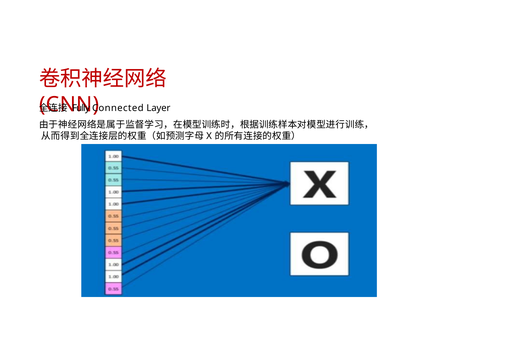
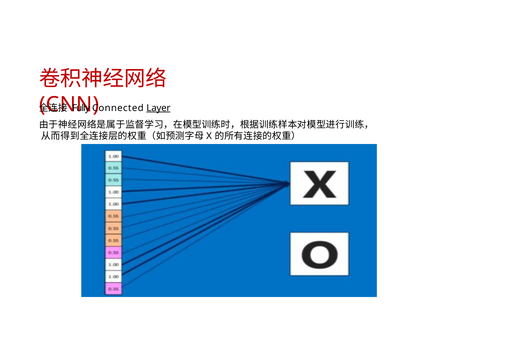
Layer underline: none -> present (158, 108)
